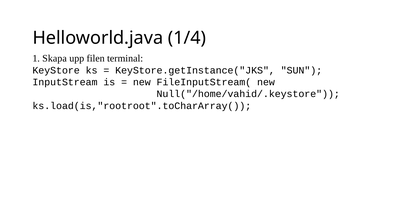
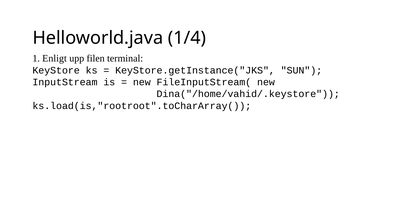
Skapa: Skapa -> Enligt (55, 58)
Null("/home/vahid/.keystore: Null("/home/vahid/.keystore -> Dina("/home/vahid/.keystore (248, 94)
